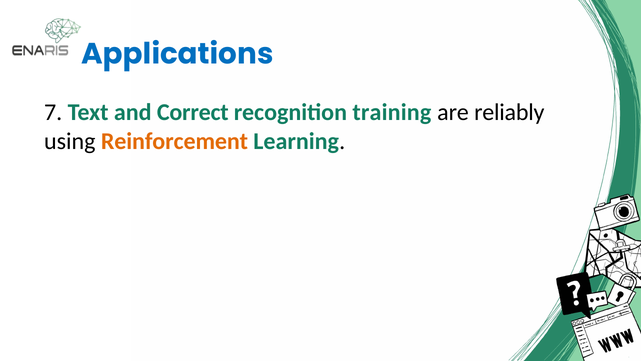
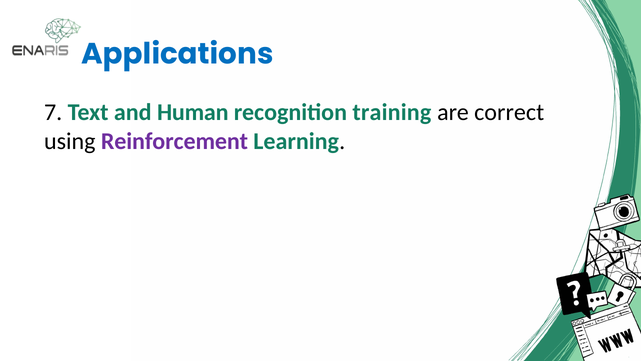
Correct: Correct -> Human (193, 112)
reliably: reliably -> correct (509, 112)
Reinforcement colour: orange -> purple (174, 141)
